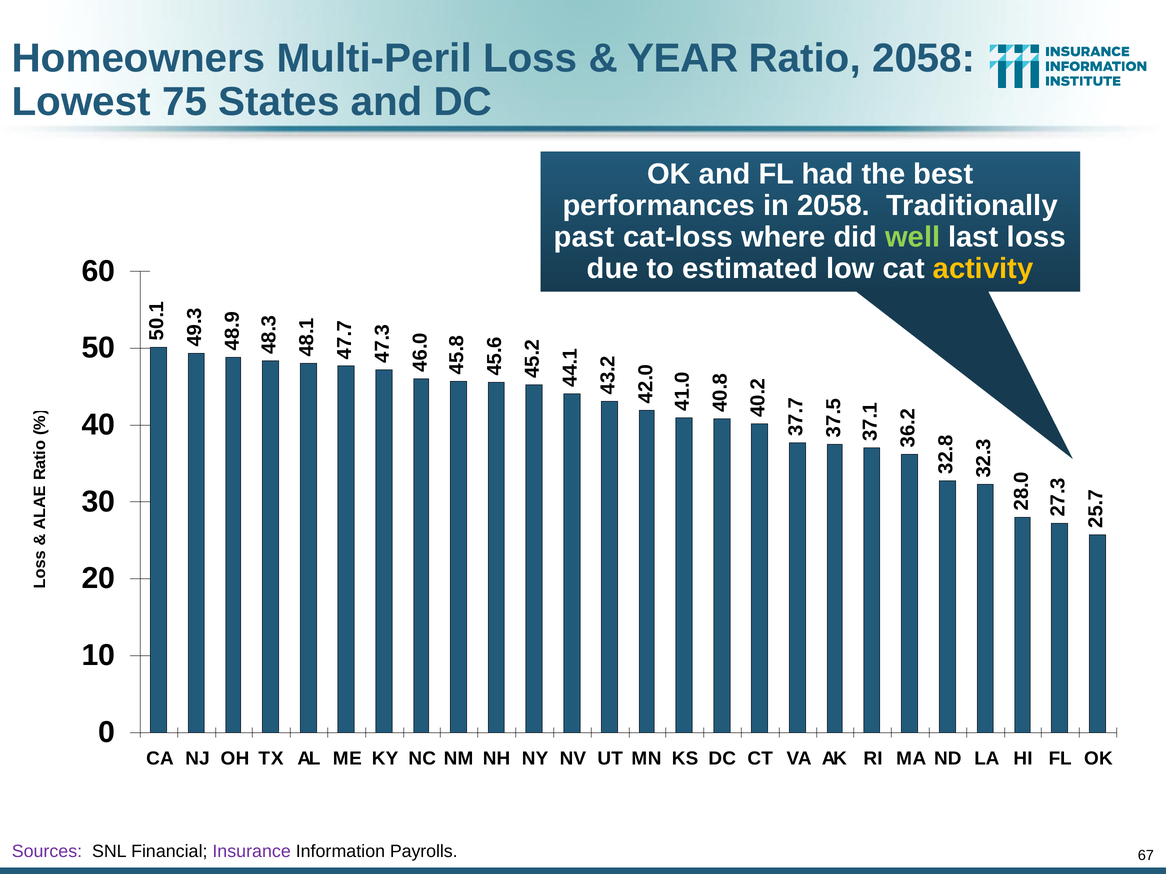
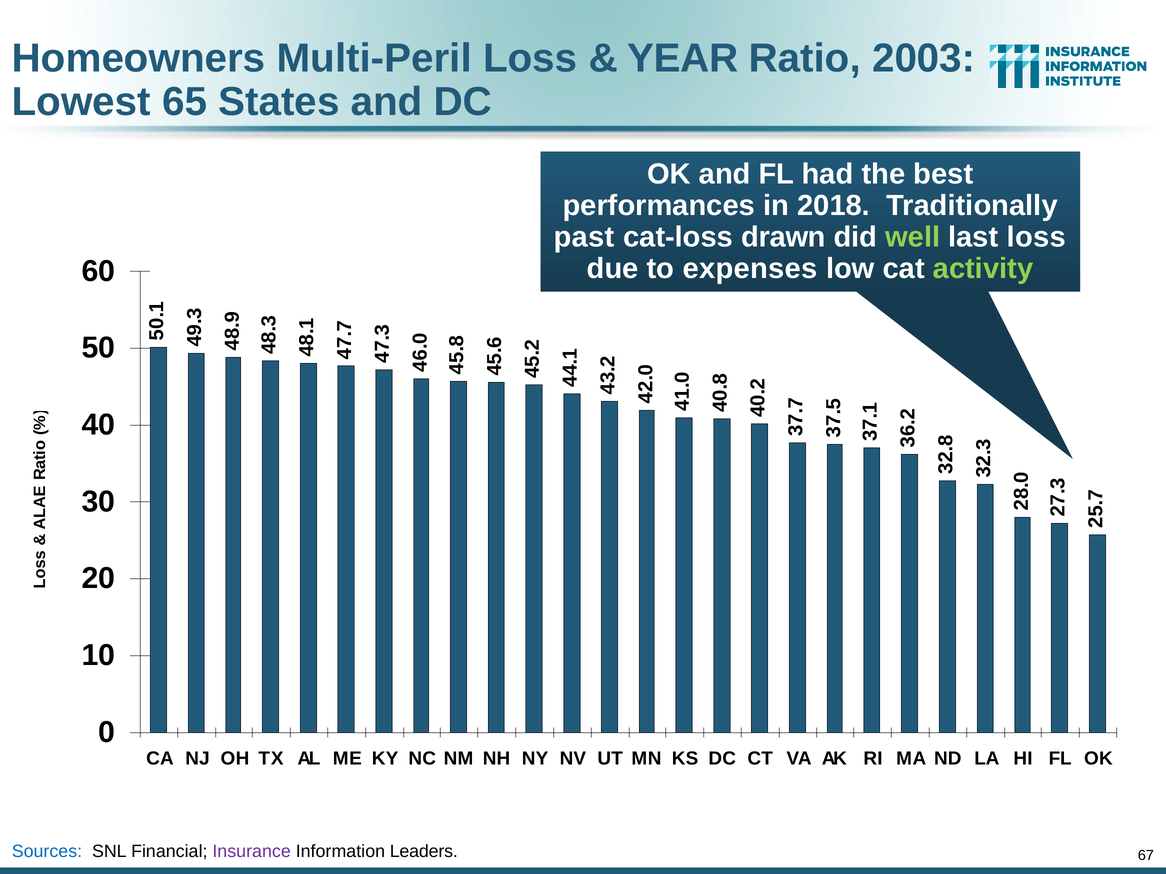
Ratio 2058: 2058 -> 2003 (924, 58)
75: 75 -> 65 (185, 102)
in 2058: 2058 -> 2018 (834, 206)
where: where -> drawn (783, 237)
estimated: estimated -> expenses (750, 269)
activity colour: yellow -> light green (983, 269)
Sources colour: purple -> blue (47, 852)
Payrolls: Payrolls -> Leaders (424, 852)
